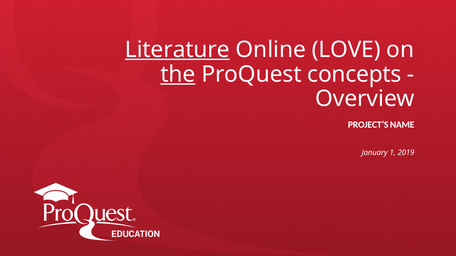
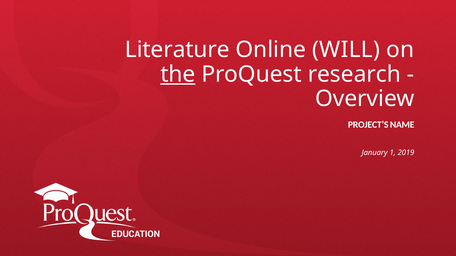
Literature underline: present -> none (177, 50)
LOVE: LOVE -> WILL (346, 50)
concepts: concepts -> research (354, 74)
